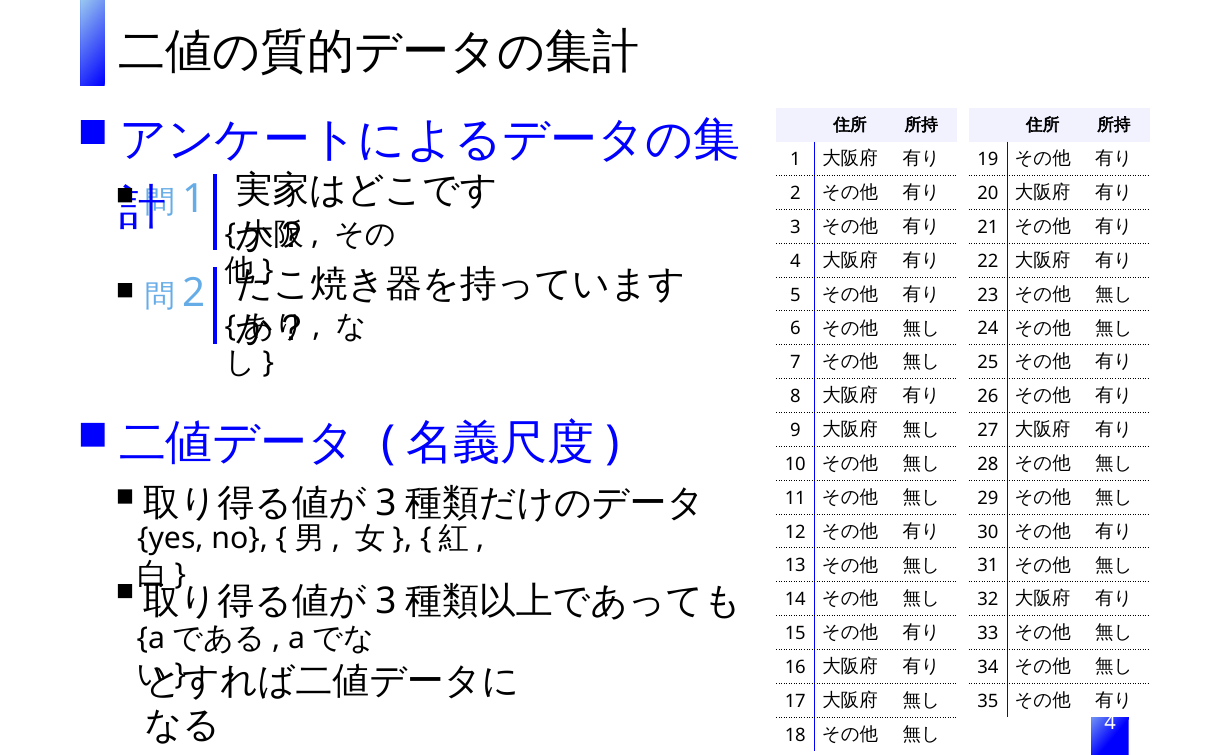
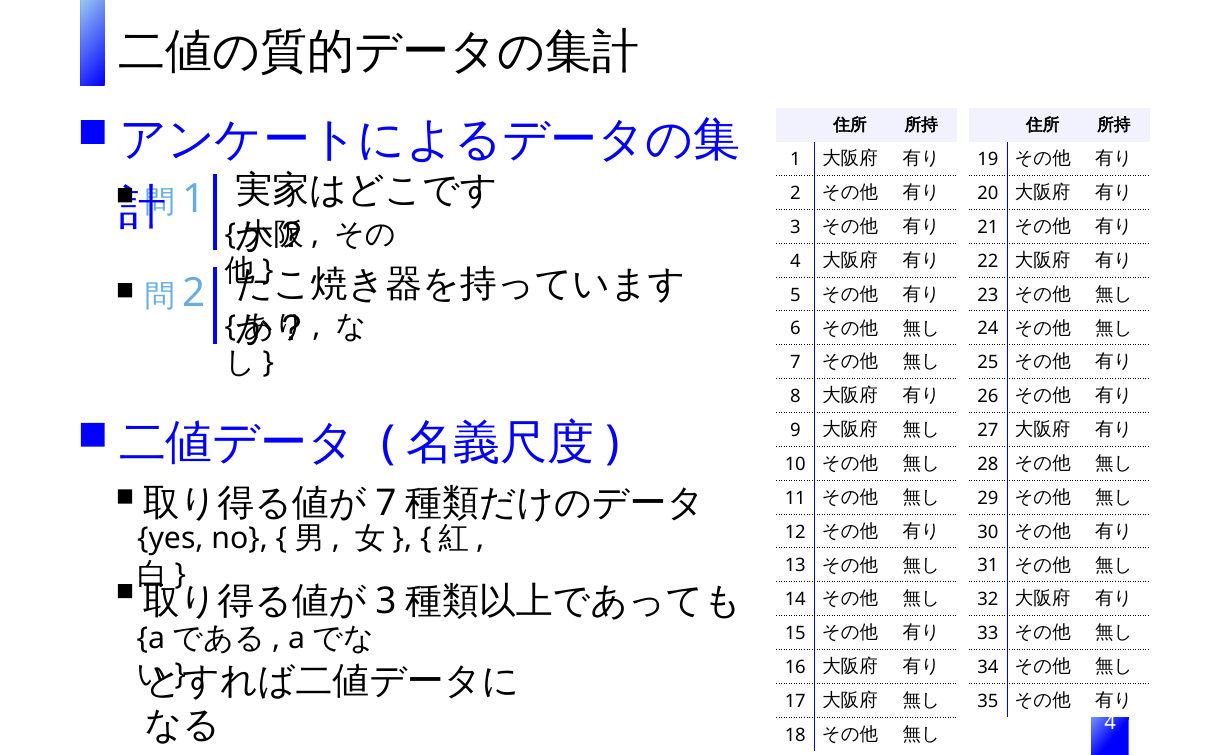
3: 3 -> 7 (386, 504)
